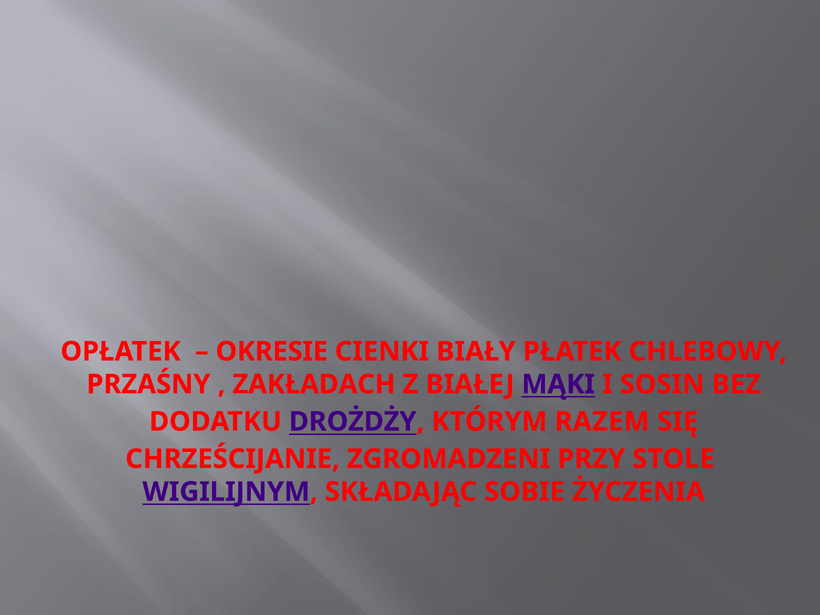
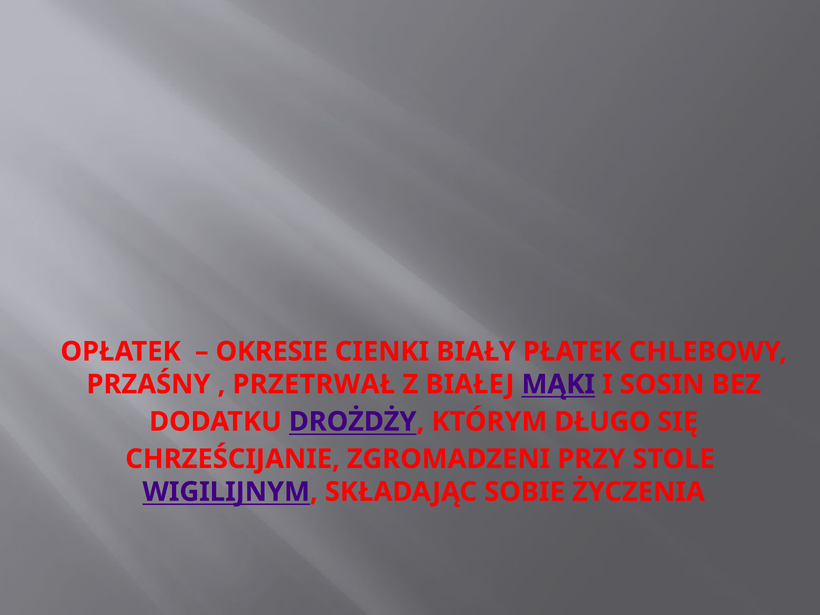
ZAKŁADACH: ZAKŁADACH -> PRZETRWAŁ (314, 384)
RAZEM: RAZEM -> DŁUGO (602, 422)
